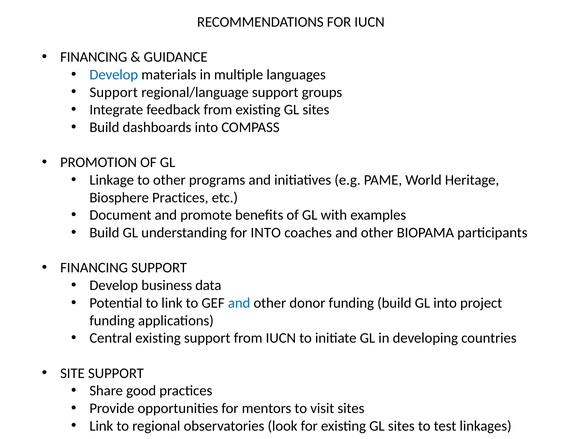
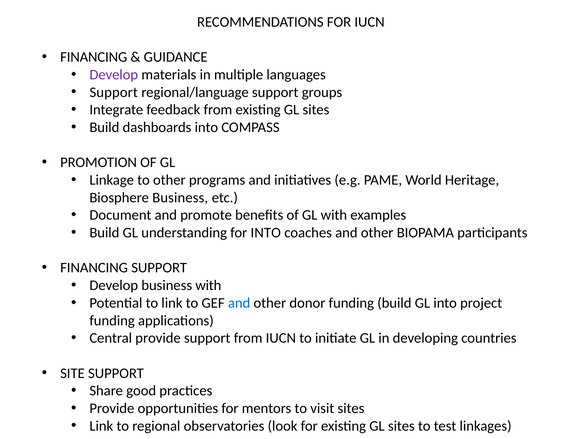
Develop colour: blue -> purple (114, 75)
Biosphere Practices: Practices -> Business (180, 197)
business data: data -> with (208, 285)
Central existing: existing -> provide (158, 338)
